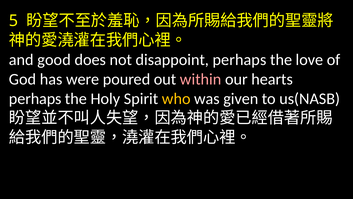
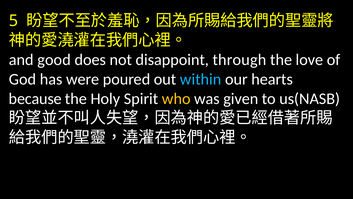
disappoint perhaps: perhaps -> through (239, 60)
within colour: pink -> light blue (201, 79)
perhaps: perhaps -> because (35, 98)
